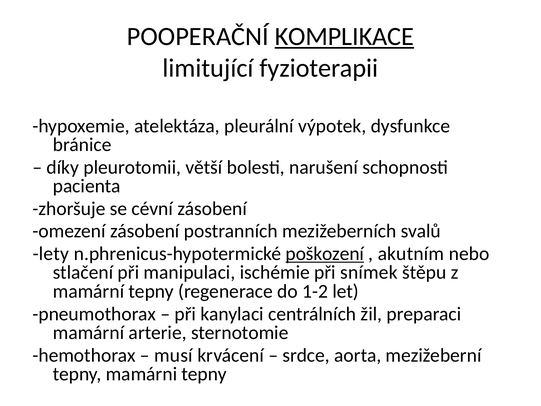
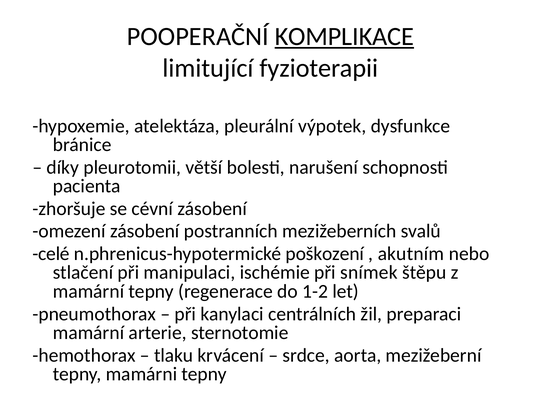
lety: lety -> celé (51, 254)
poškození underline: present -> none (325, 254)
musí: musí -> tlaku (174, 355)
